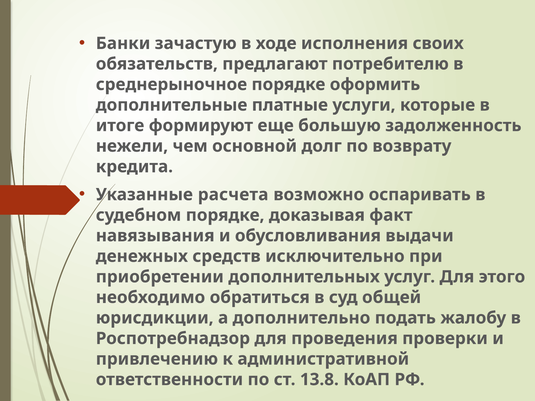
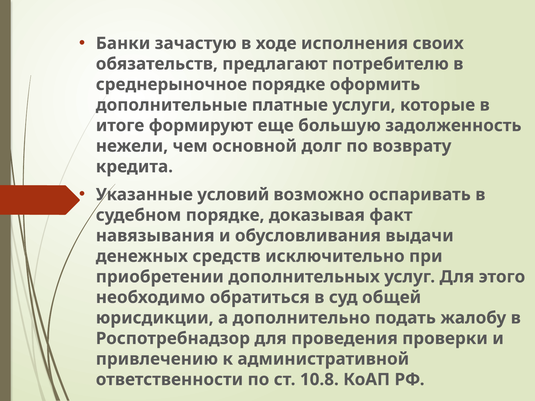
расчета: расчета -> условий (233, 195)
13.8: 13.8 -> 10.8 (319, 380)
